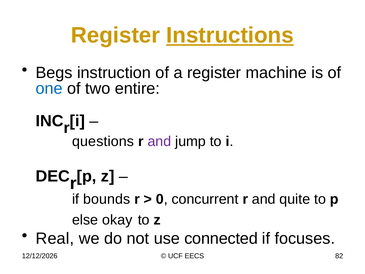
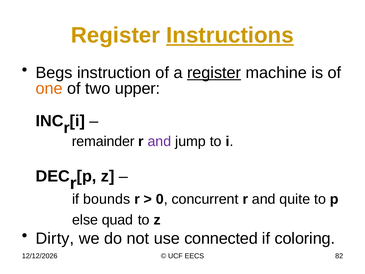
register underline: none -> present (214, 73)
one colour: blue -> orange (49, 88)
entire: entire -> upper (138, 88)
questions: questions -> remainder (103, 141)
okay: okay -> quad (117, 220)
Real: Real -> Dirty (55, 238)
focuses: focuses -> coloring (305, 238)
